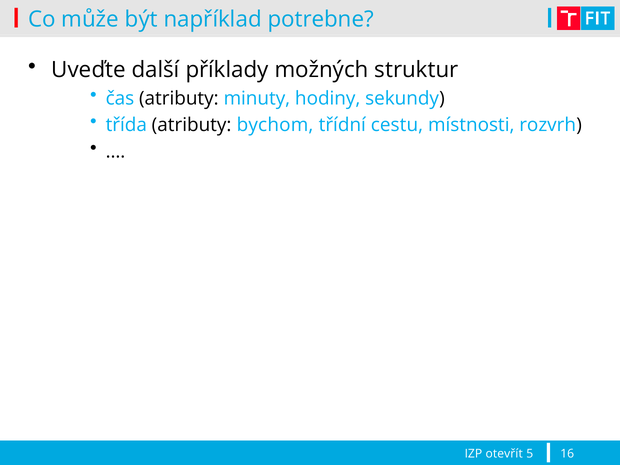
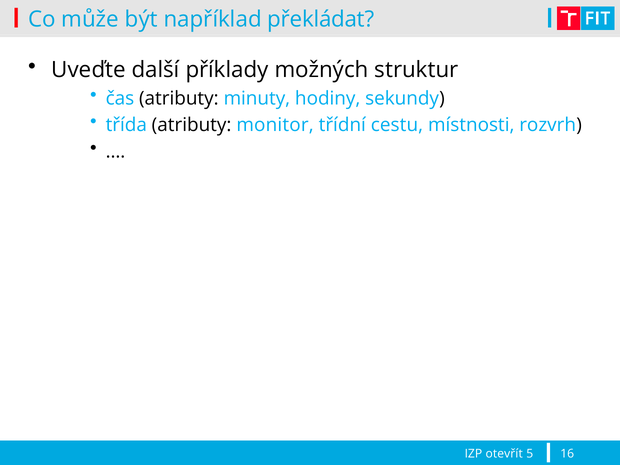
potrebne: potrebne -> překládat (321, 19)
bychom: bychom -> monitor (275, 125)
